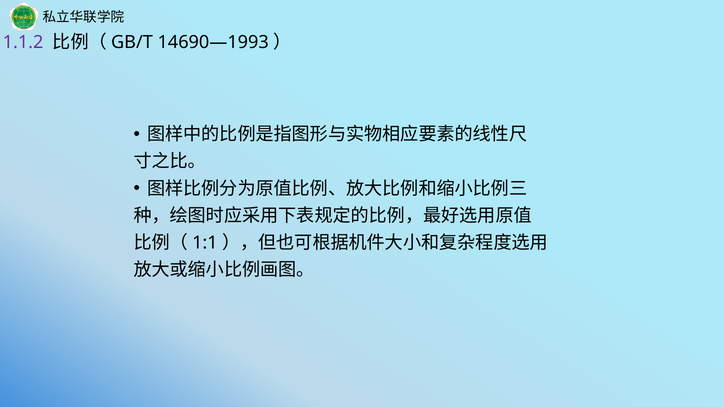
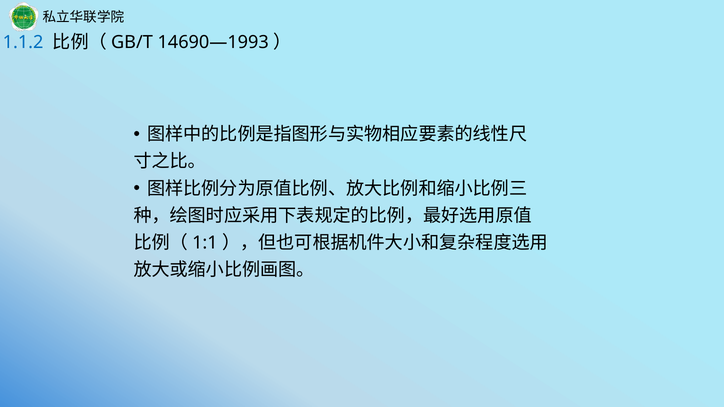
1.1.2 colour: purple -> blue (23, 42)
